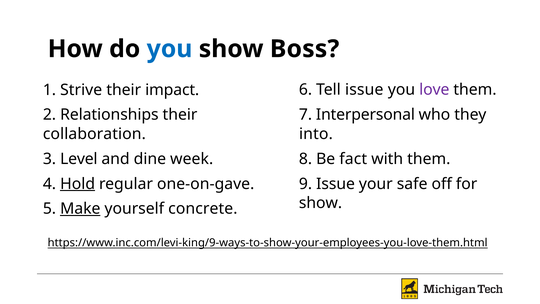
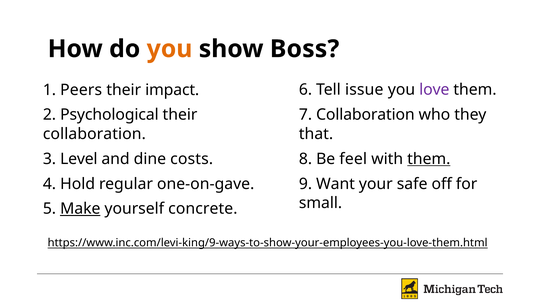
you colour: blue -> orange (170, 49)
Strive: Strive -> Peers (81, 90)
Relationships: Relationships -> Psychological (109, 115)
7 Interpersonal: Interpersonal -> Collaboration (365, 115)
into: into -> that (316, 134)
fact: fact -> feel (353, 159)
them underline: none -> present (429, 159)
week: week -> costs (192, 159)
Hold underline: present -> none (78, 184)
9 Issue: Issue -> Want (336, 184)
show: show -> small (320, 203)
